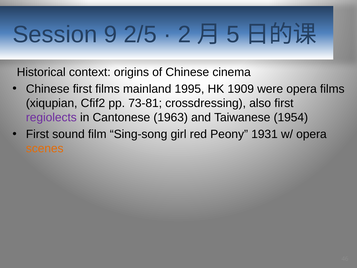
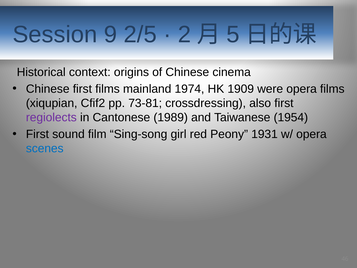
1995: 1995 -> 1974 (189, 89)
1963: 1963 -> 1989 (171, 117)
scenes colour: orange -> blue (45, 148)
